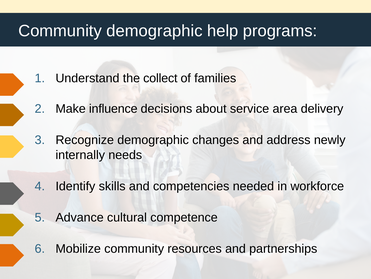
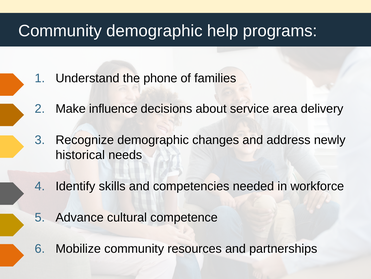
collect: collect -> phone (160, 78)
internally: internally -> historical (80, 155)
